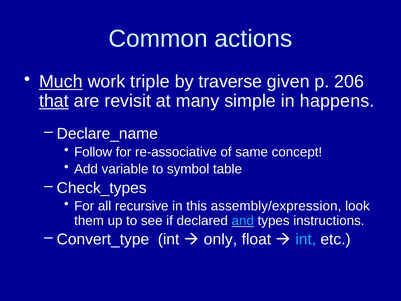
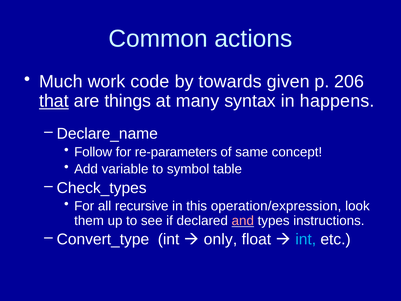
Much underline: present -> none (61, 82)
triple: triple -> code (150, 82)
traverse: traverse -> towards (230, 82)
revisit: revisit -> things (128, 101)
simple: simple -> syntax (250, 101)
re-associative: re-associative -> re-parameters (176, 152)
assembly/expression: assembly/expression -> operation/expression (276, 206)
and colour: light blue -> pink (243, 220)
